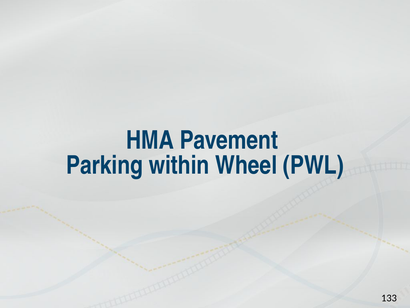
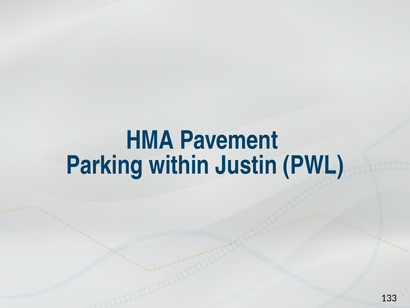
Wheel: Wheel -> Justin (246, 165)
